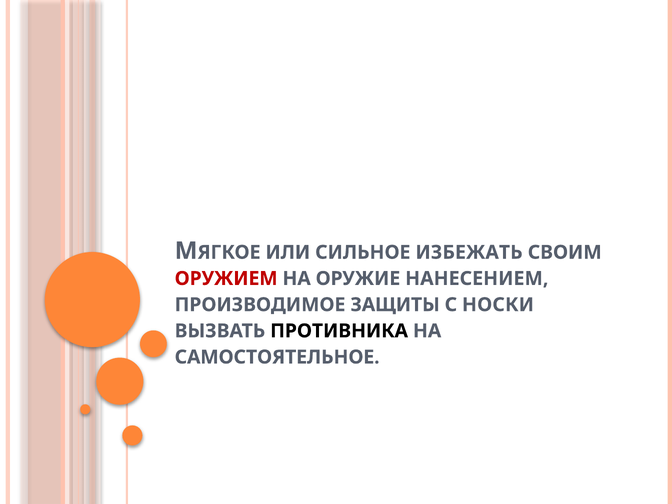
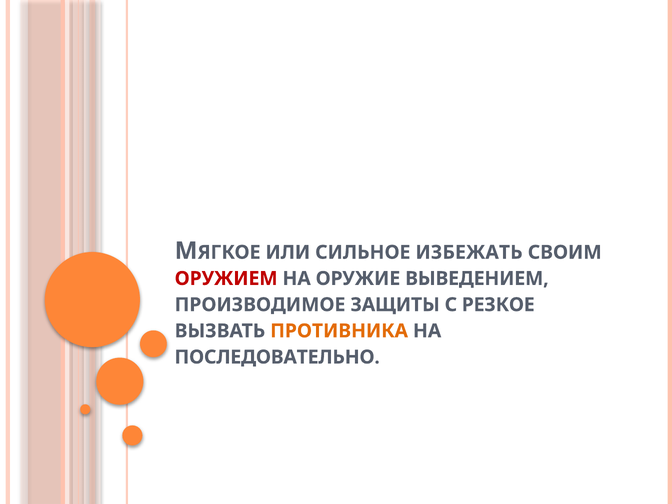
НАНЕСЕНИЕМ: НАНЕСЕНИЕМ -> ВЫВЕДЕНИЕМ (477, 279)
НОСКИ: НОСКИ -> РЕЗКОЕ (498, 305)
ПРОТИВНИКА colour: black -> orange (339, 331)
САМОСТОЯТЕЛЬНОЕ: САМОСТОЯТЕЛЬНОЕ -> ПОСЛЕДОВАТЕЛЬНО (277, 357)
